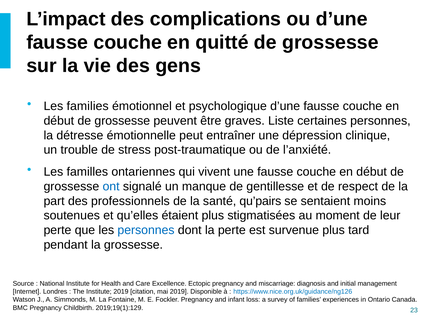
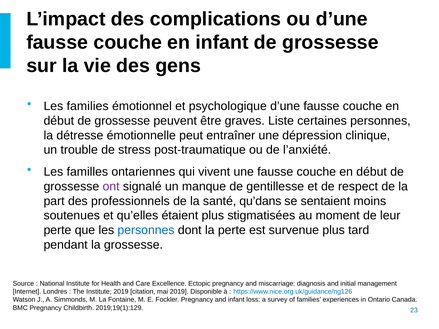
en quitté: quitté -> infant (222, 43)
ont colour: blue -> purple (111, 187)
qu’pairs: qu’pairs -> qu’dans (260, 201)
